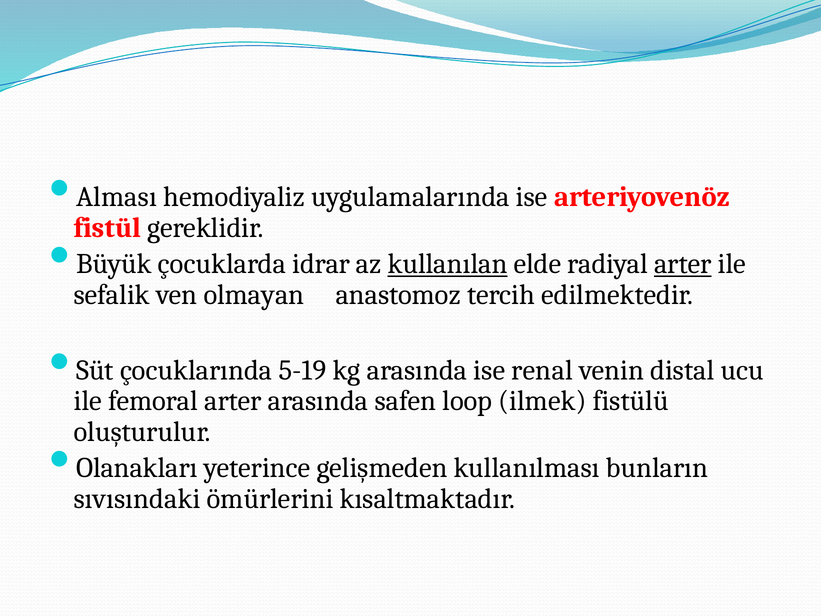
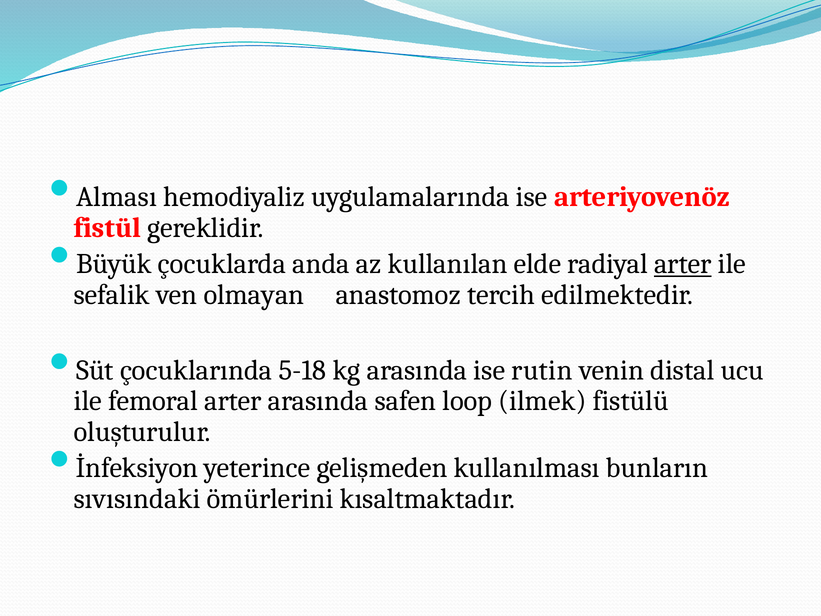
idrar: idrar -> anda (321, 264)
kullanılan underline: present -> none (448, 264)
5-19: 5-19 -> 5-18 (302, 370)
renal: renal -> rutin (542, 370)
Olanakları: Olanakları -> İnfeksiyon (137, 468)
